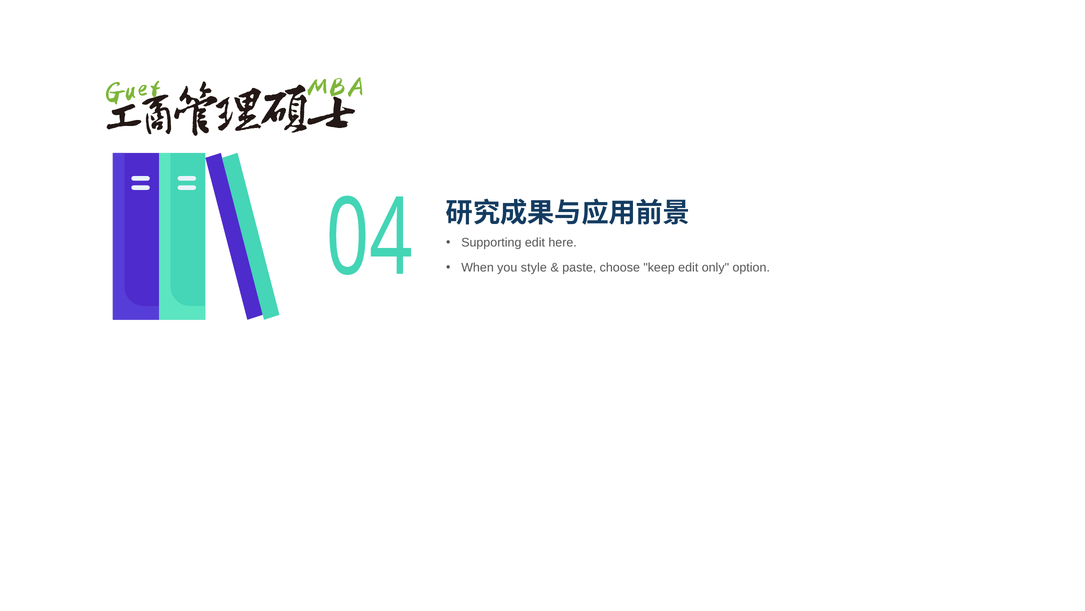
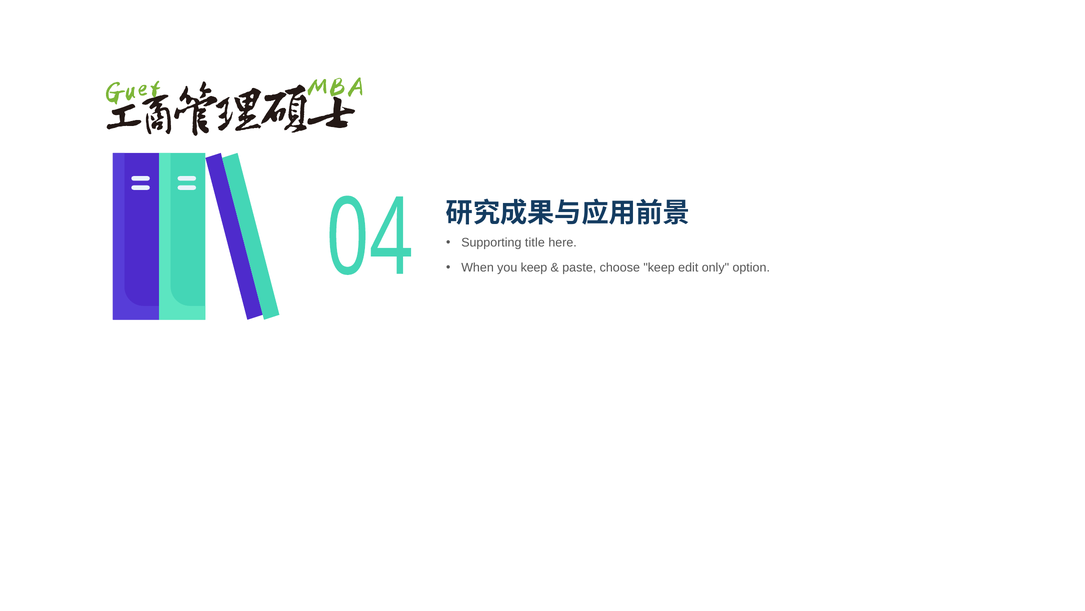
Supporting edit: edit -> title (535, 242)
you style: style -> keep (534, 267)
